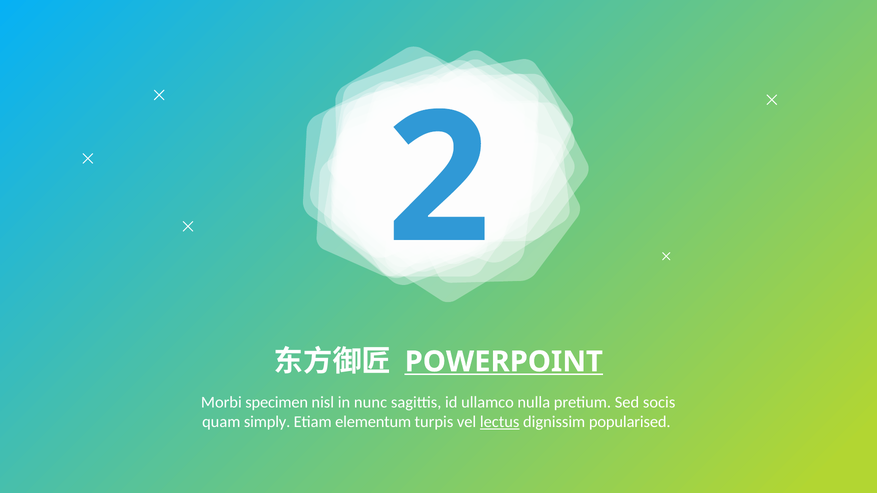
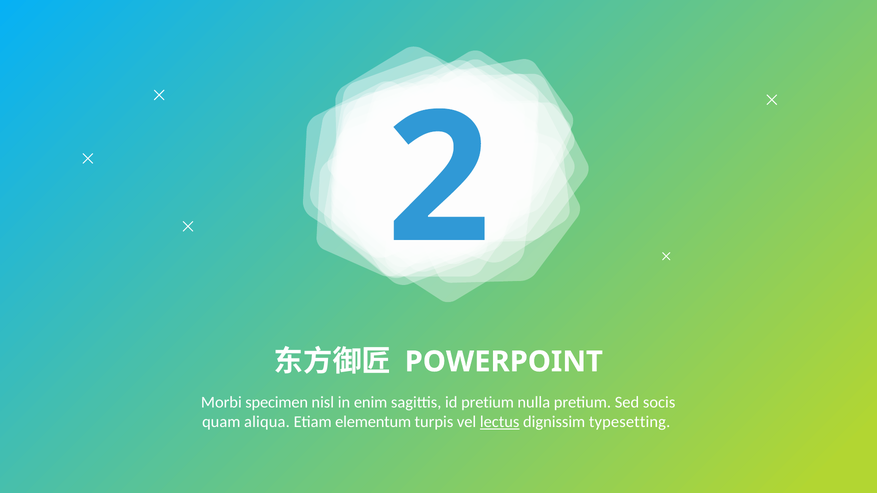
POWERPOINT underline: present -> none (504, 362)
nunc: nunc -> enim (371, 403)
id ullamco: ullamco -> pretium (488, 403)
simply: simply -> aliqua (267, 422)
popularised: popularised -> typesetting (630, 422)
